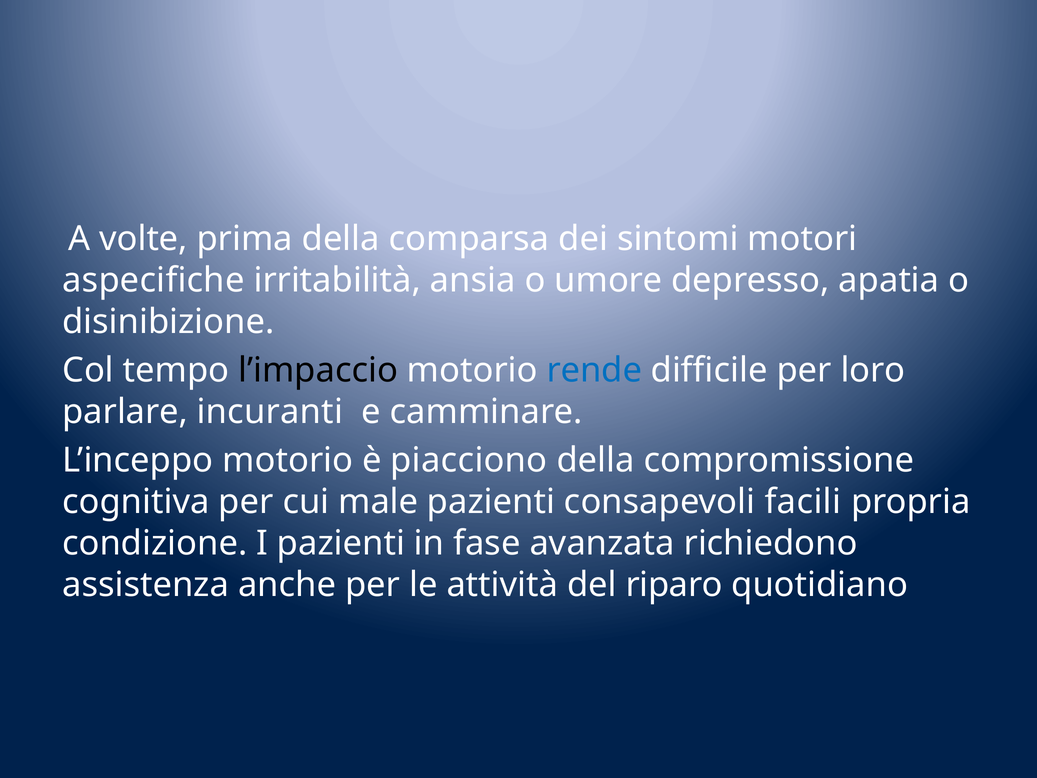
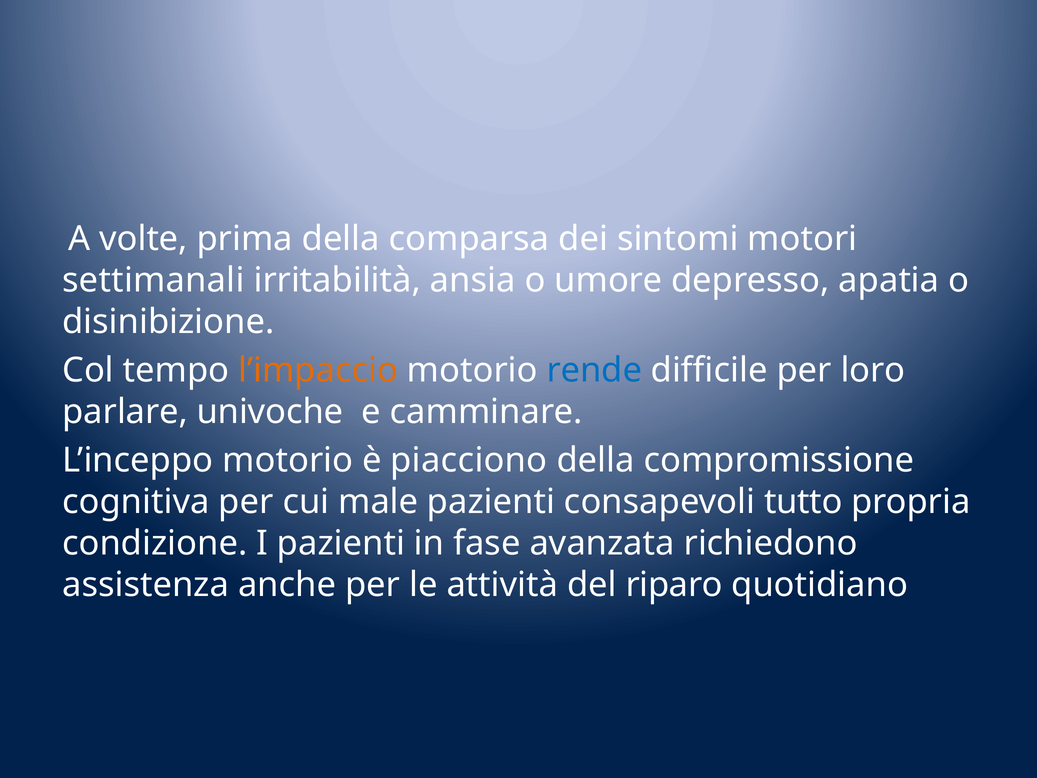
aspecifiche: aspecifiche -> settimanali (153, 280)
l’impaccio colour: black -> orange (318, 370)
incuranti: incuranti -> univoche (270, 412)
facili: facili -> tutto (803, 502)
